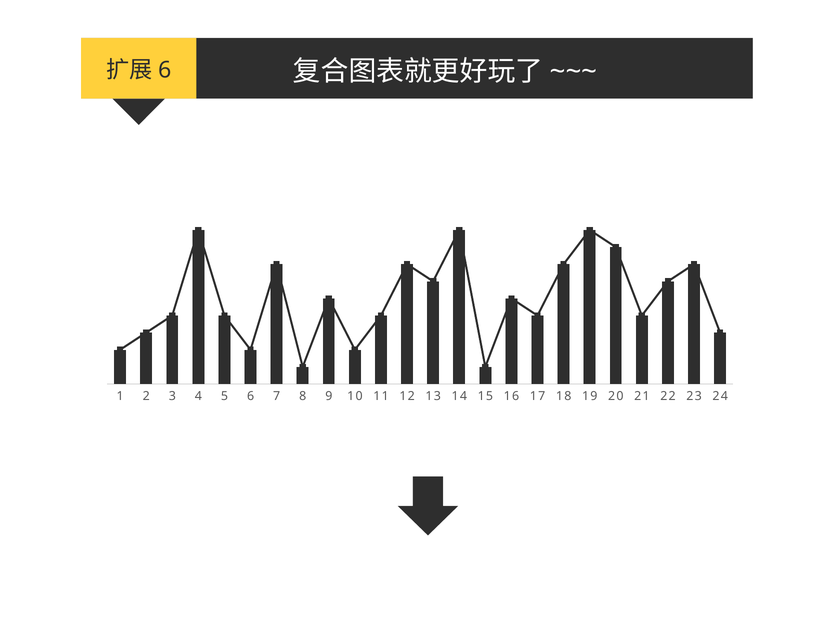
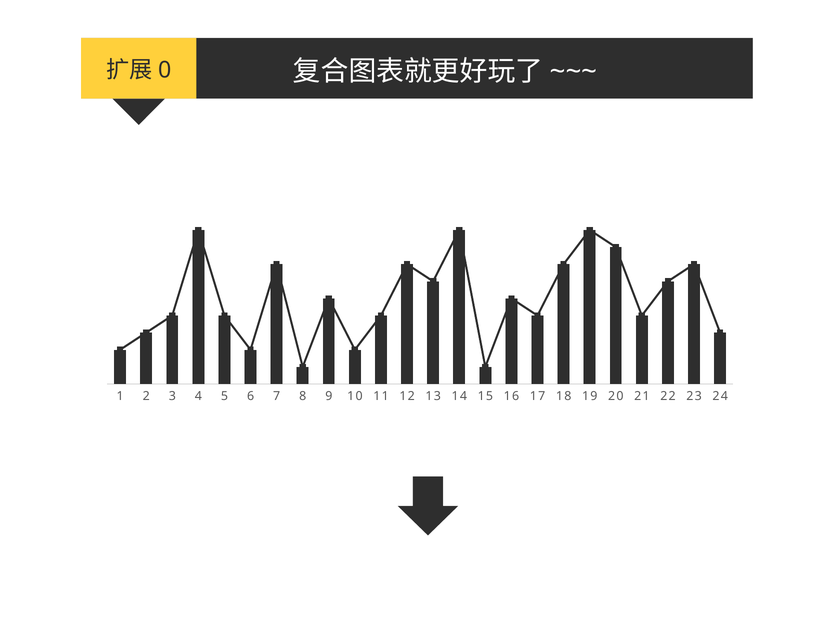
6: 6 -> 0 (165, 70)
